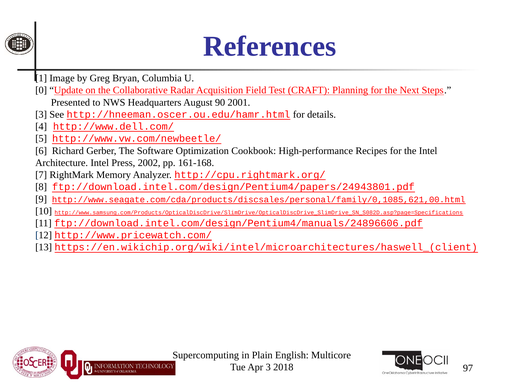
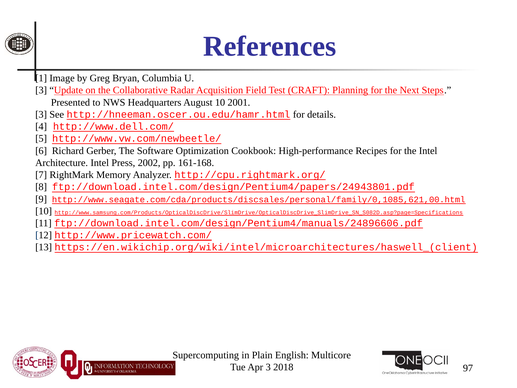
0: 0 -> 3 (41, 90)
August 90: 90 -> 10 (220, 102)
